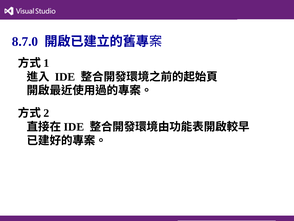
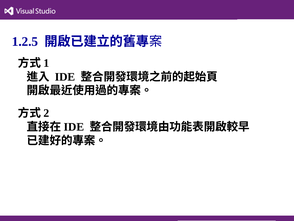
8.7.0: 8.7.0 -> 1.2.5 (25, 41)
